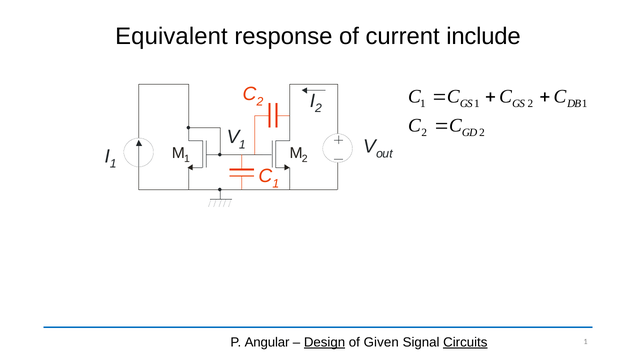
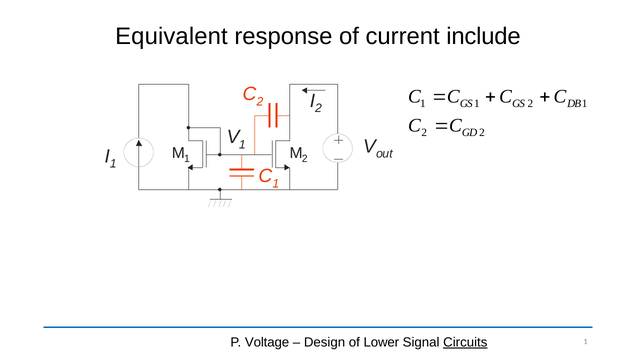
Angular: Angular -> Voltage (267, 342)
Design underline: present -> none (325, 342)
Given: Given -> Lower (381, 342)
